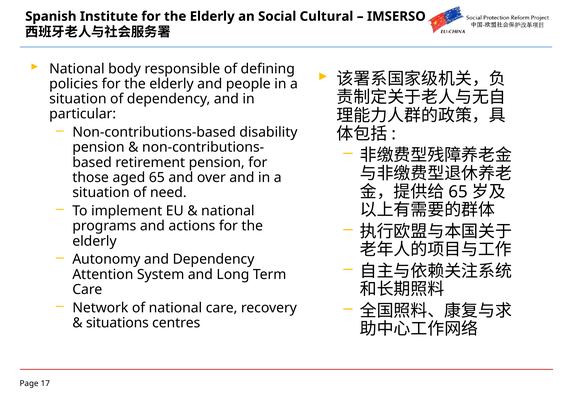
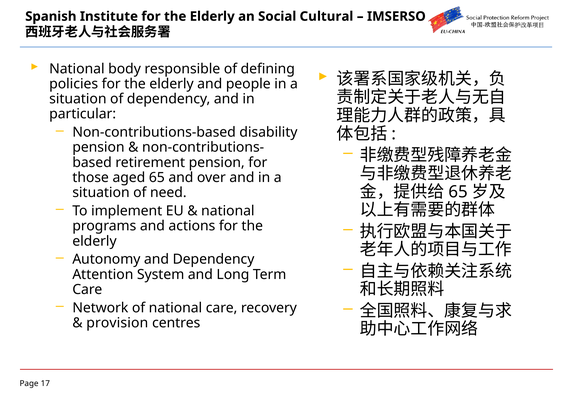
situations: situations -> provision (117, 323)
